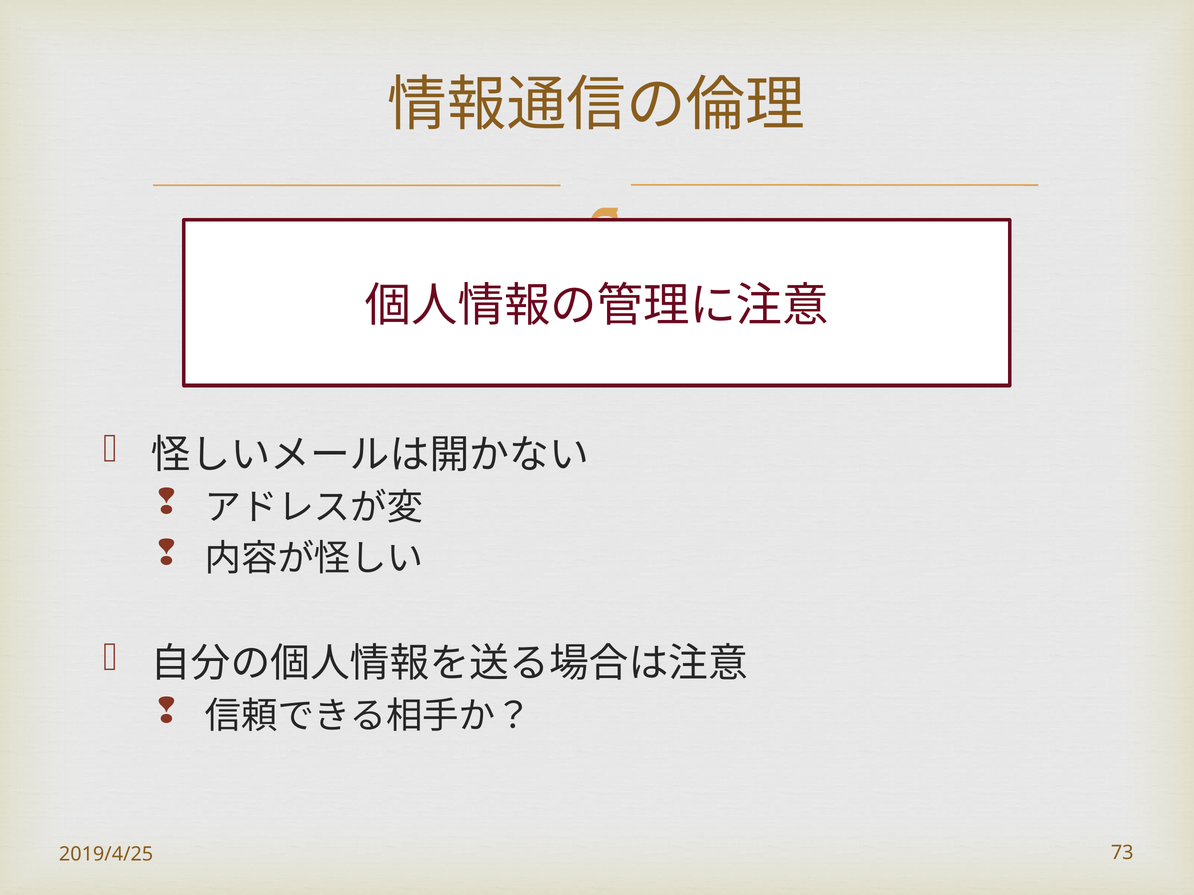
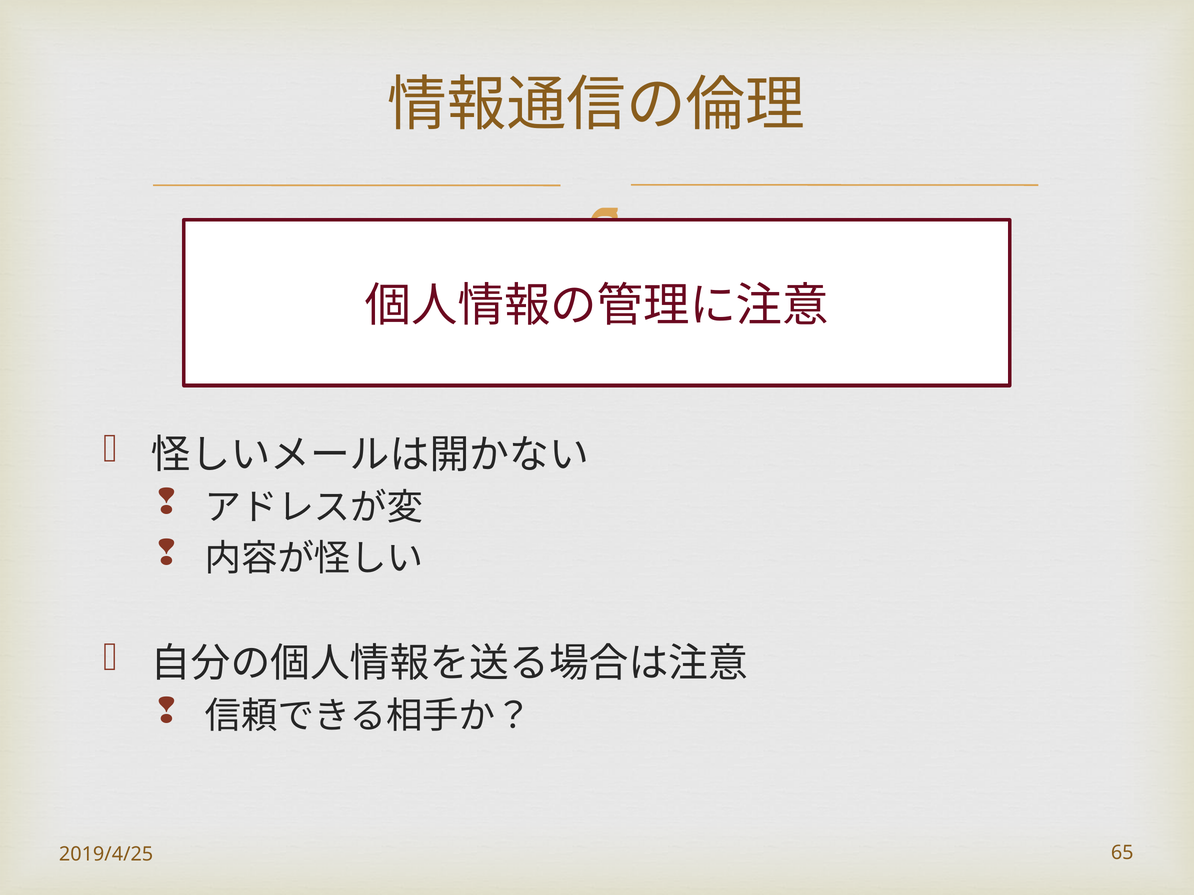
73: 73 -> 65 (1122, 853)
